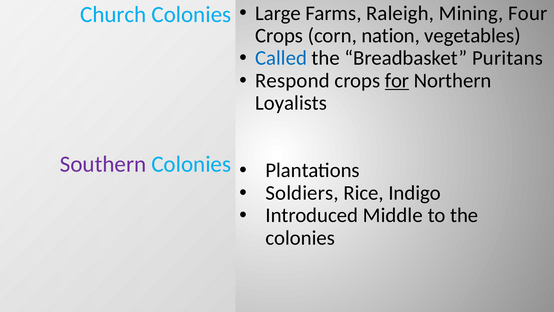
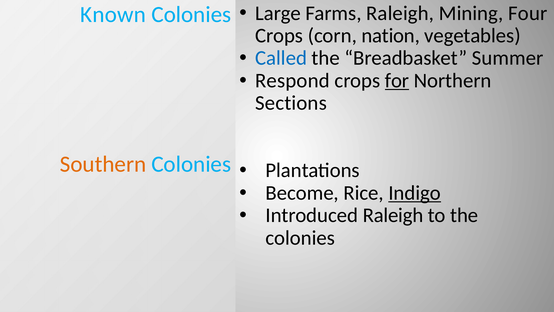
Church: Church -> Known (113, 14)
Puritans: Puritans -> Summer (508, 58)
Loyalists: Loyalists -> Sections (291, 103)
Southern colour: purple -> orange (103, 164)
Soldiers: Soldiers -> Become (302, 193)
Indigo underline: none -> present (415, 193)
Introduced Middle: Middle -> Raleigh (393, 215)
